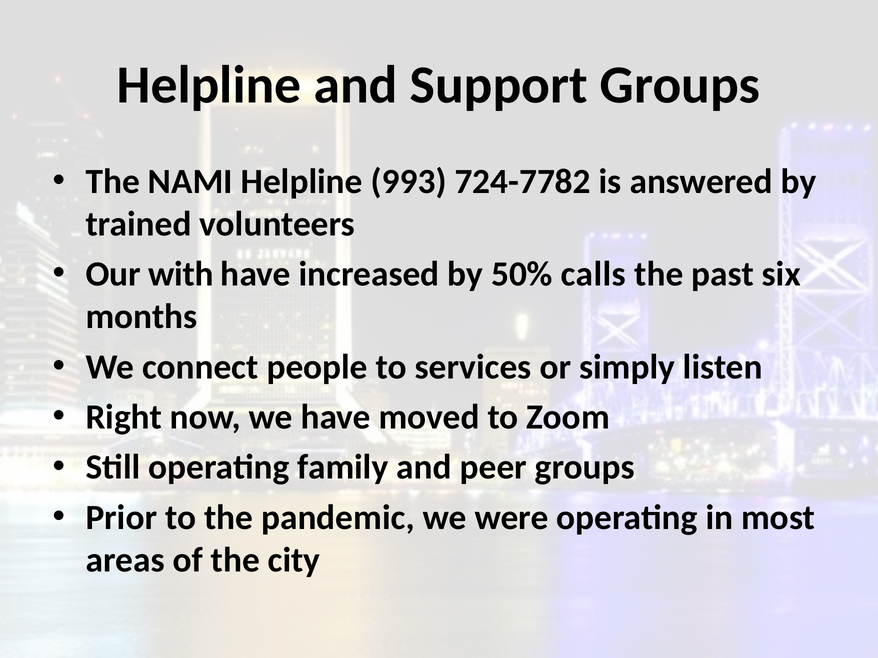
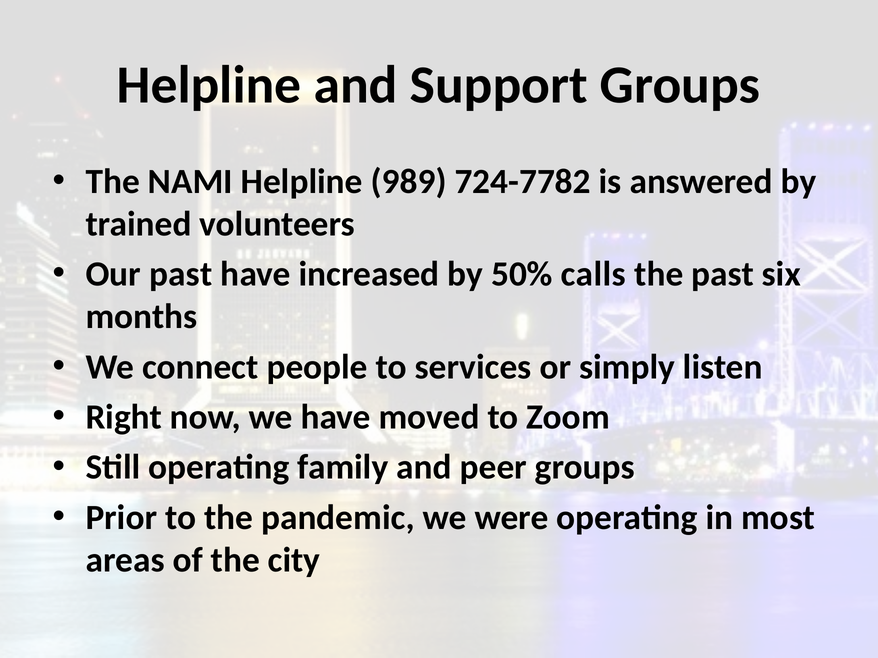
993: 993 -> 989 (409, 182)
Our with: with -> past (181, 274)
